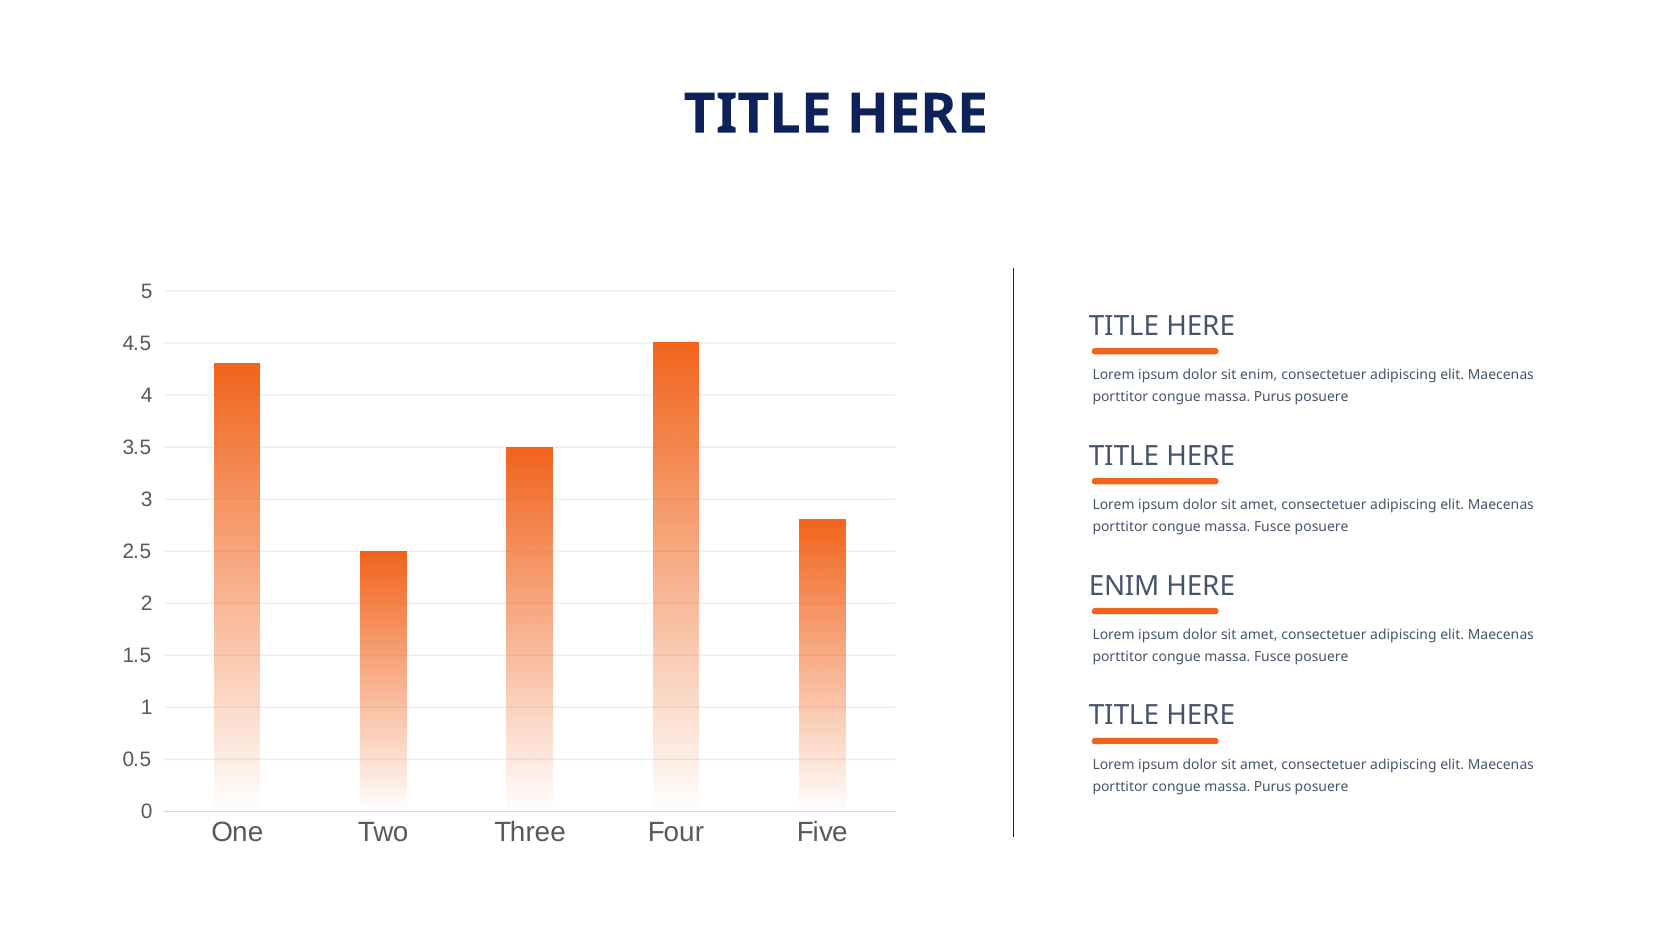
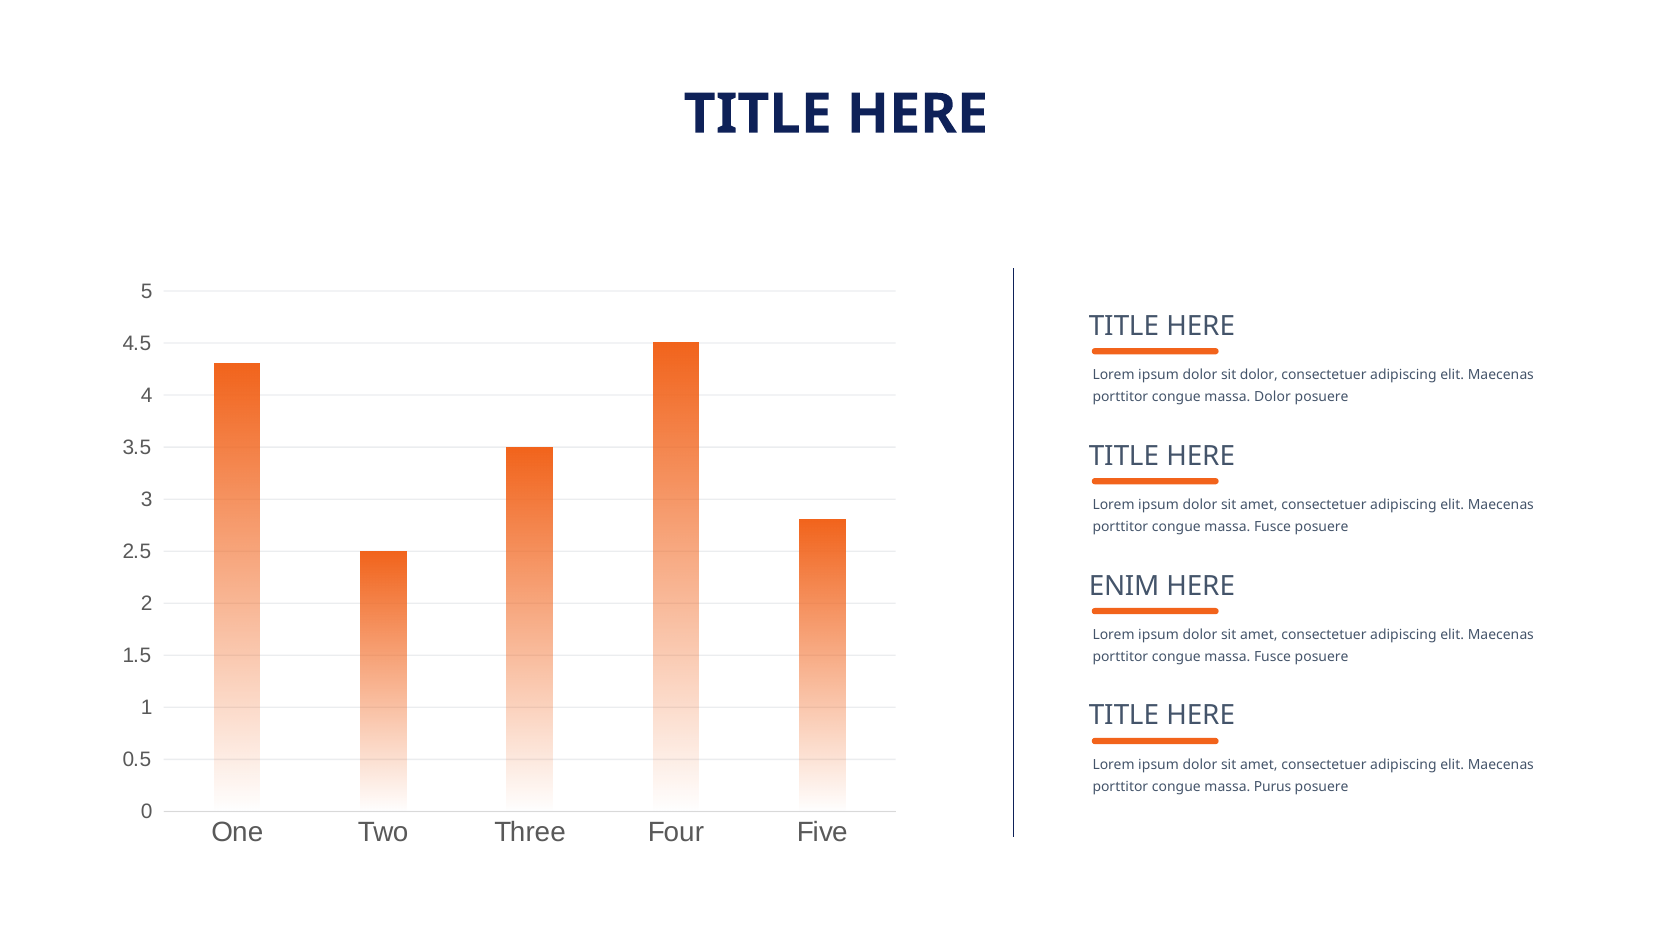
sit enim: enim -> dolor (1259, 375)
Purus: Purus -> Dolor (1272, 397)
